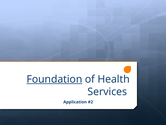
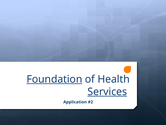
Services underline: none -> present (107, 91)
